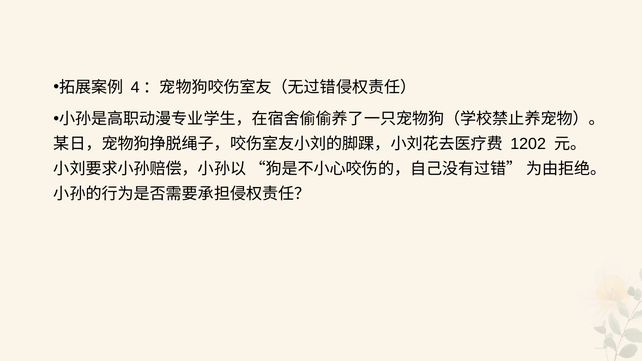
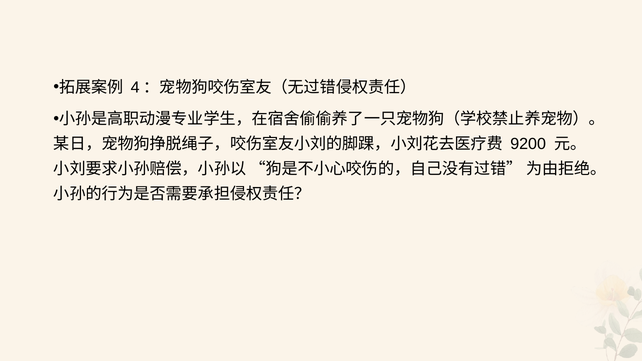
1202: 1202 -> 9200 (528, 144)
